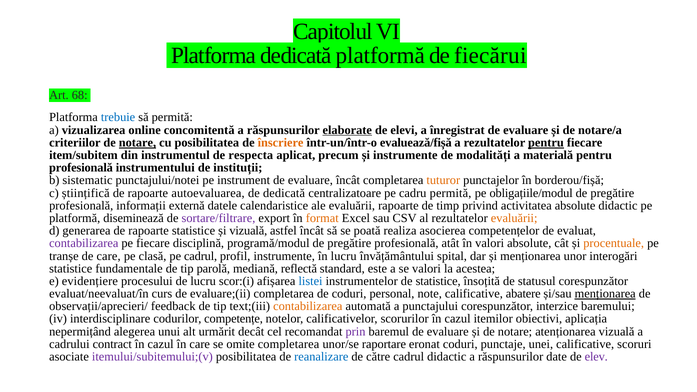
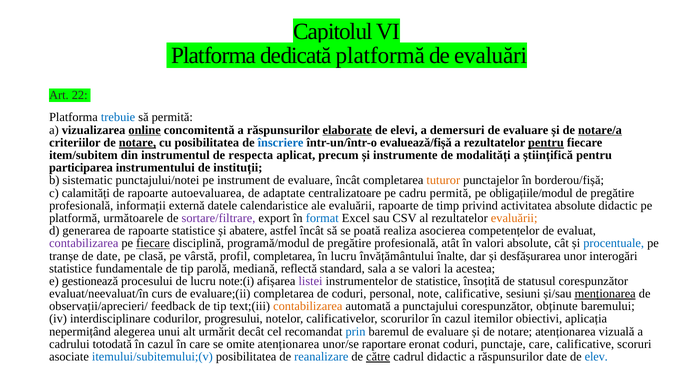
fiecărui: fiecărui -> evaluări (491, 55)
68: 68 -> 22 (80, 95)
online underline: none -> present (145, 130)
înregistrat: înregistrat -> demersuri (457, 130)
notare/a underline: none -> present (600, 130)
înscriere colour: orange -> blue (281, 143)
materială: materială -> științifică (548, 155)
profesională: profesională -> participarea (81, 168)
științifică: științifică -> calamități (86, 193)
de dedicată: dedicată -> adaptate (284, 193)
diseminează: diseminează -> următoarele (133, 218)
format colour: orange -> blue (322, 218)
și vizuală: vizuală -> abatere (248, 231)
fiecare underline: none -> present (153, 243)
procentuale colour: orange -> blue (614, 243)
de care: care -> date (109, 256)
pe cadrul: cadrul -> vârstă (201, 256)
profil instrumente: instrumente -> completarea (284, 256)
spital: spital -> înalte (452, 256)
și menționarea: menționarea -> desfășurarea (530, 256)
este: este -> sala (377, 269)
evidențiere: evidențiere -> gestionează (90, 281)
scor:(i: scor:(i -> note:(i (237, 281)
listei colour: blue -> purple (311, 281)
abatere: abatere -> sesiuni (523, 294)
interzice: interzice -> obținute (557, 306)
competențe: competențe -> progresului (234, 319)
prin colour: purple -> blue (356, 332)
contract: contract -> totodată (112, 344)
omite completarea: completarea -> atenționarea (289, 344)
punctaje unei: unei -> care (541, 344)
itemului/subitemului;(v colour: purple -> blue (152, 357)
către underline: none -> present (378, 357)
elev colour: purple -> blue (596, 357)
